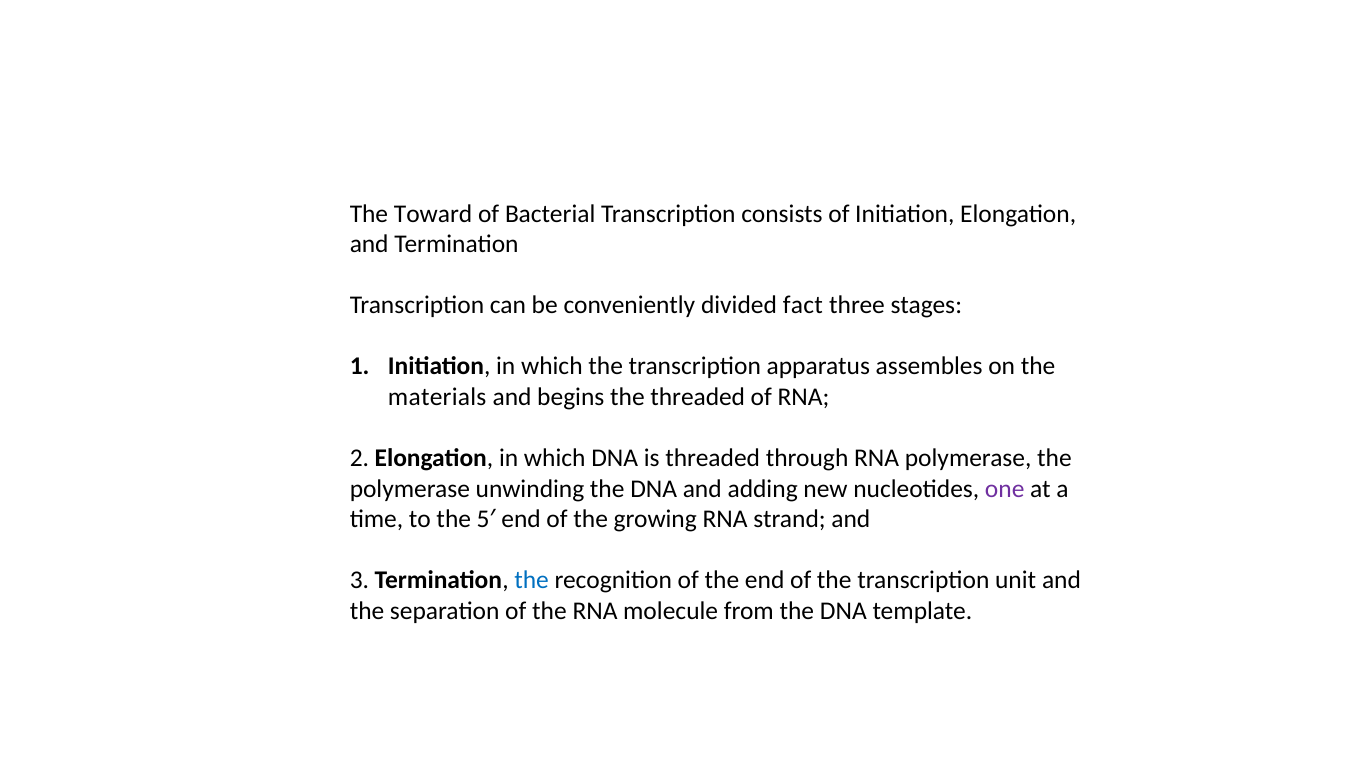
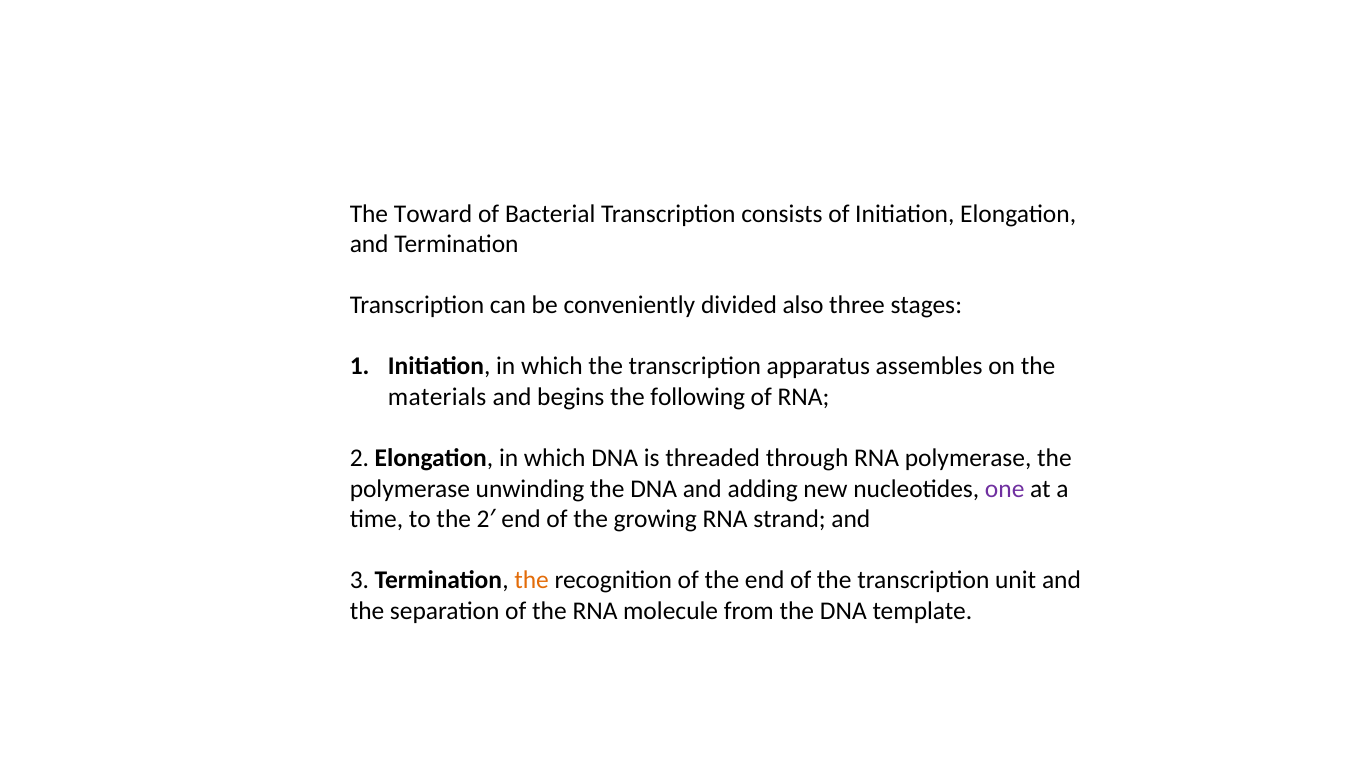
fact: fact -> also (803, 306)
the threaded: threaded -> following (698, 397)
the 5: 5 -> 2 (483, 520)
the colour: blue -> orange (532, 581)
